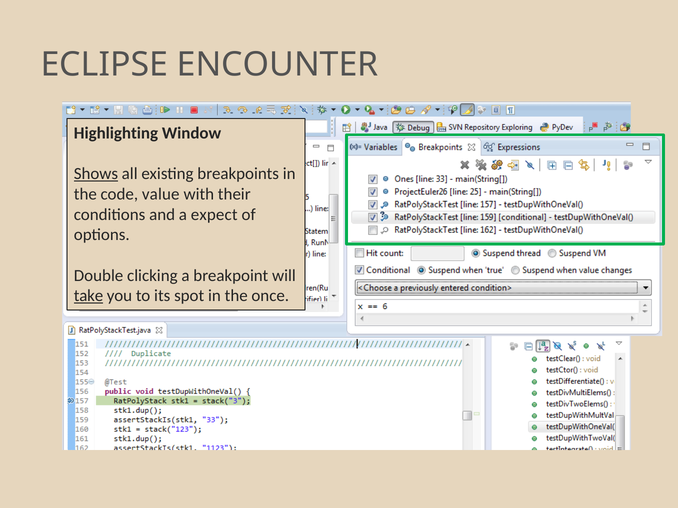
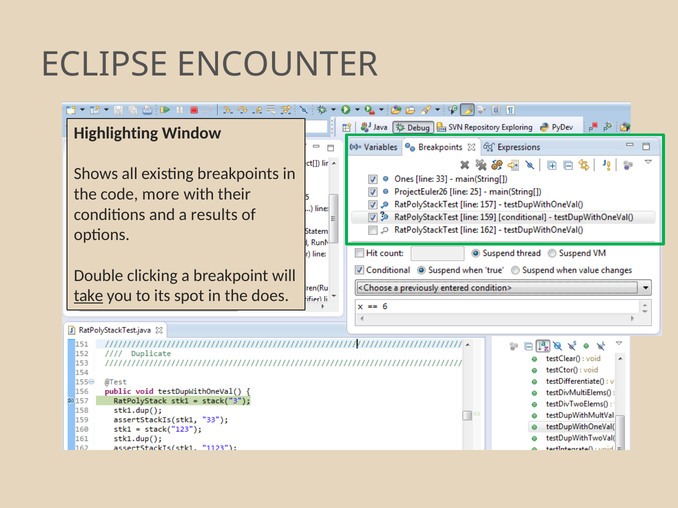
Shows underline: present -> none (96, 174)
value: value -> more (161, 194)
expect: expect -> results (214, 215)
once: once -> does (270, 296)
